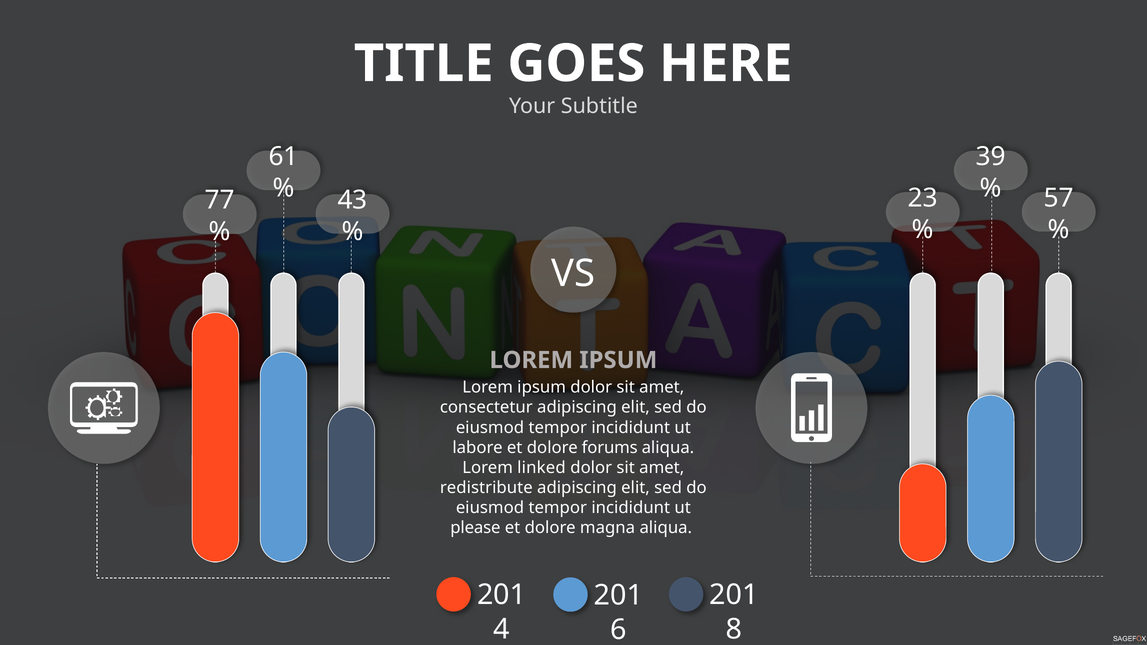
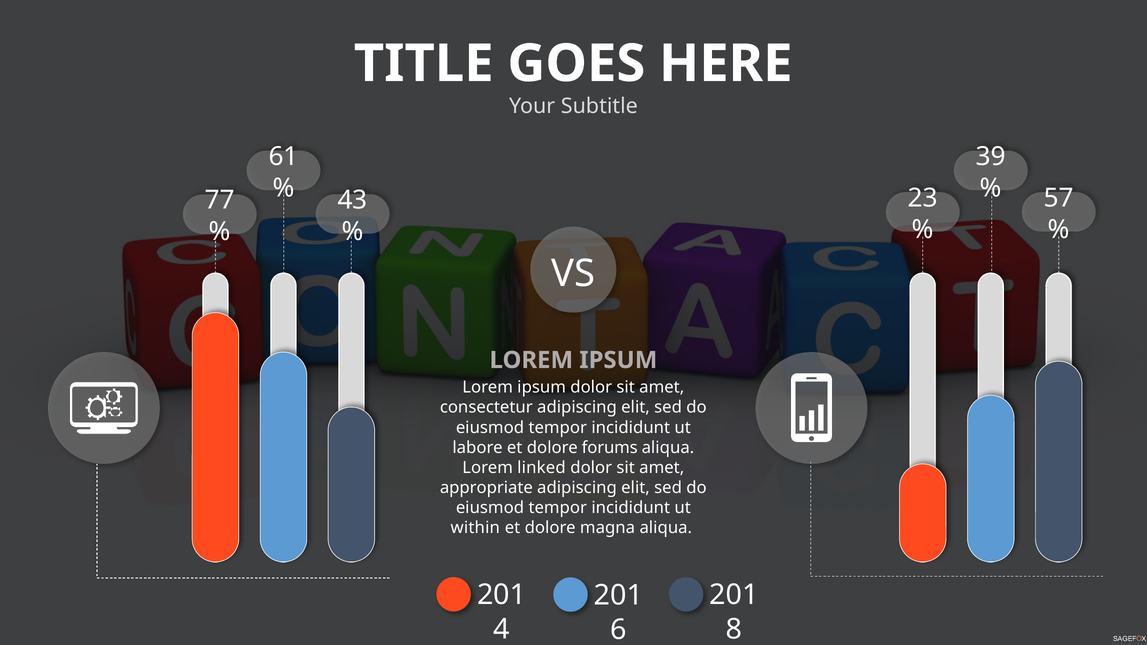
redistribute: redistribute -> appropriate (486, 488)
please: please -> within (475, 528)
